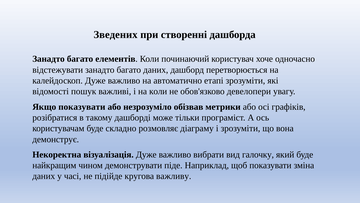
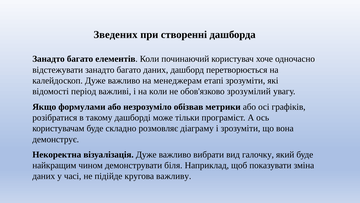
автоматично: автоматично -> менеджерам (178, 80)
пошук: пошук -> період (84, 91)
девелопери: девелопери -> зрозумілий (249, 91)
Якщо показувати: показувати -> формулами (82, 107)
піде: піде -> біля (173, 165)
